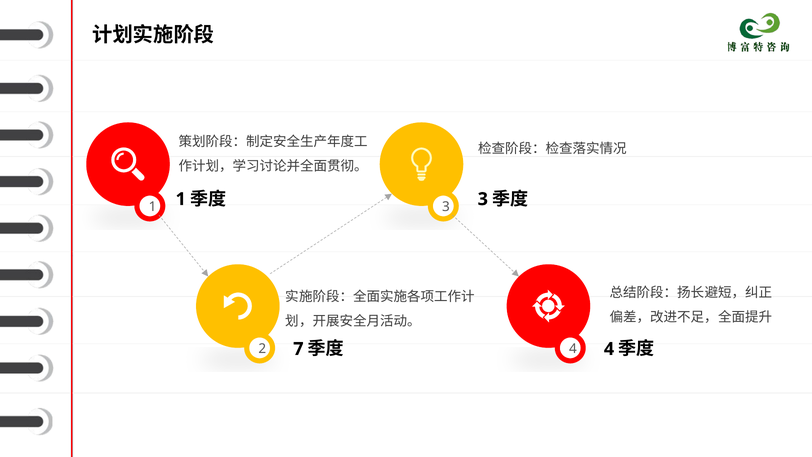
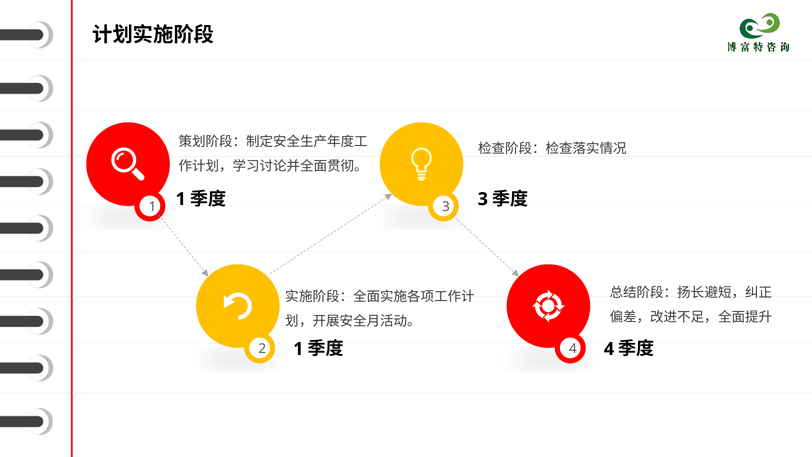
2 7: 7 -> 1 (298, 349)
